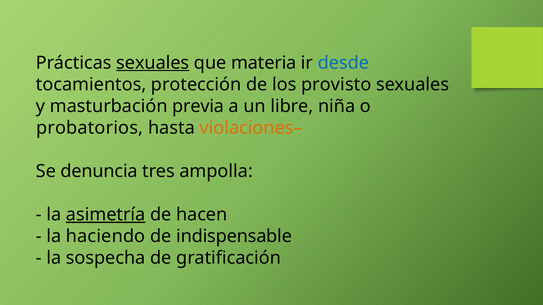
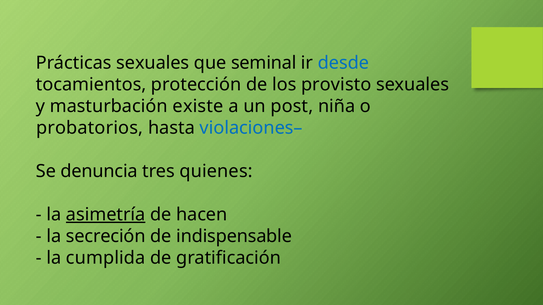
sexuales underline: present -> none (153, 63)
materia: materia -> seminal (264, 63)
previa: previa -> existe (198, 106)
libre: libre -> post (292, 106)
violaciones– colour: orange -> blue (251, 128)
ampolla: ampolla -> quienes (216, 171)
haciendo: haciendo -> secreción (106, 237)
sospecha: sospecha -> cumplida (106, 258)
